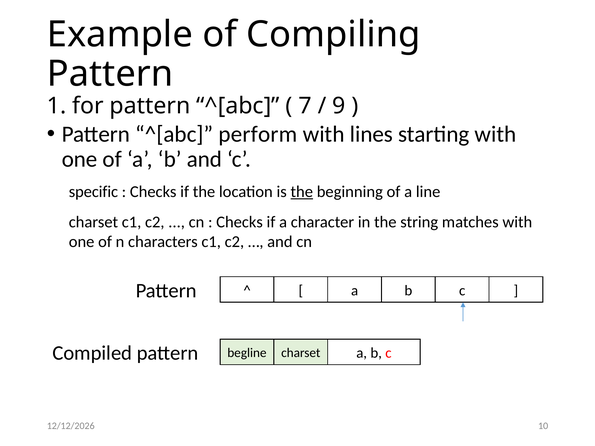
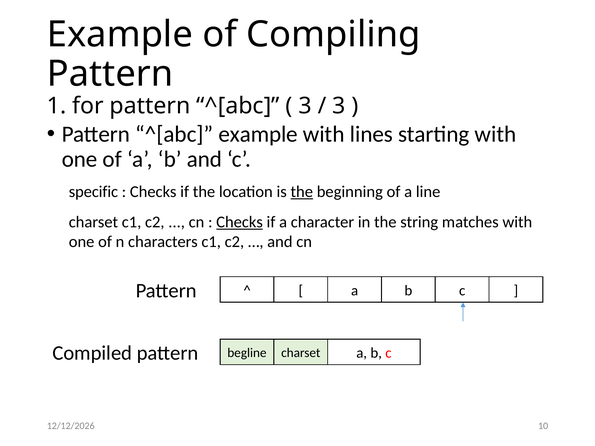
7: 7 -> 3 (305, 106)
9: 9 -> 3 (339, 106)
^[abc perform: perform -> example (258, 134)
Checks underline: none -> present (240, 222)
